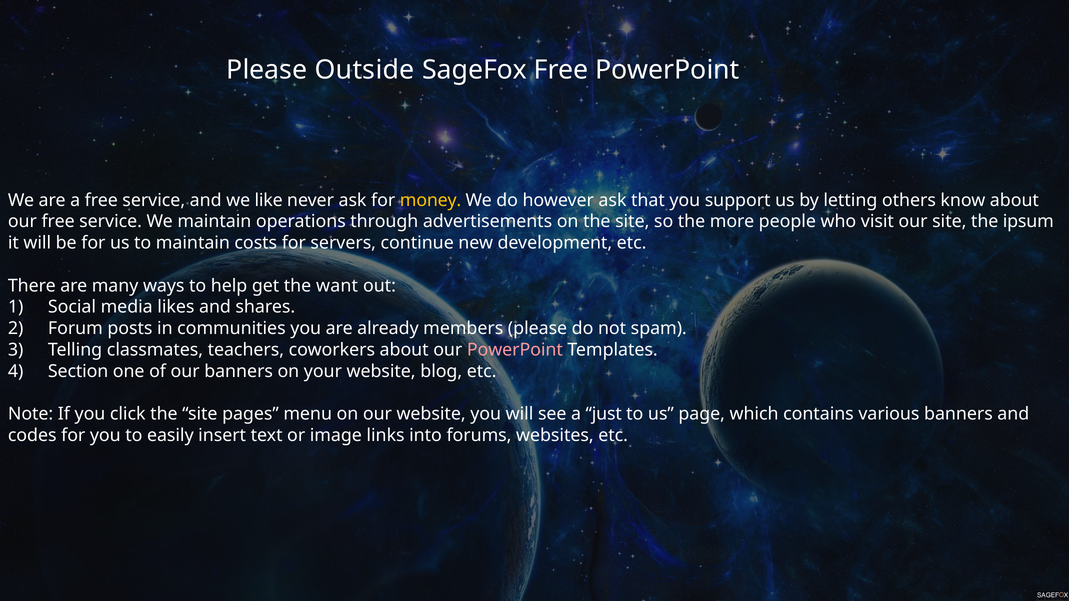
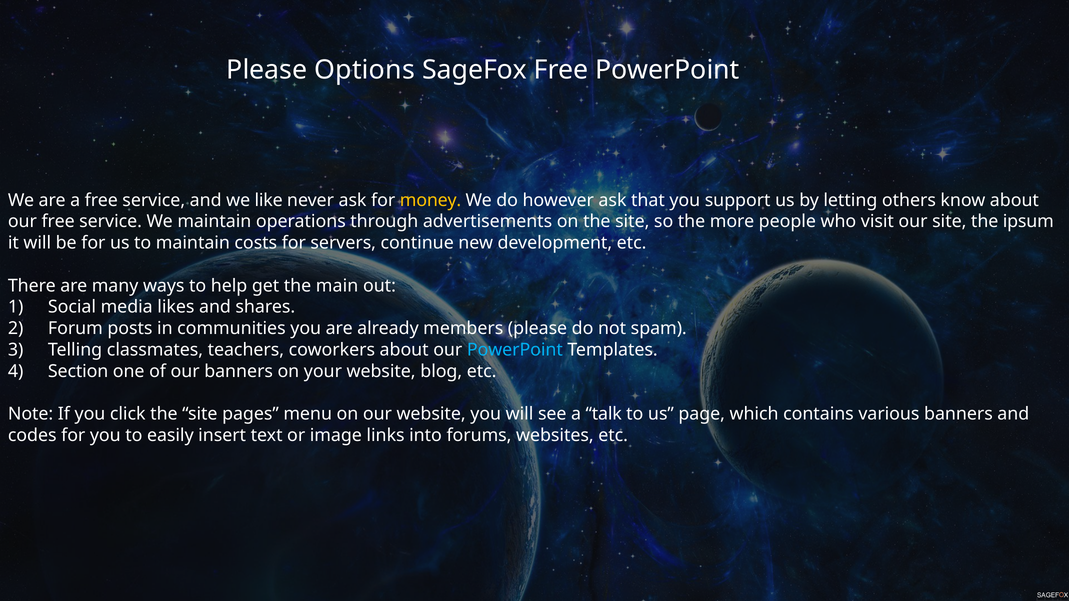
Outside: Outside -> Options (365, 70)
want: want -> main (337, 286)
PowerPoint colour: pink -> light blue (515, 350)
just: just -> talk (604, 414)
